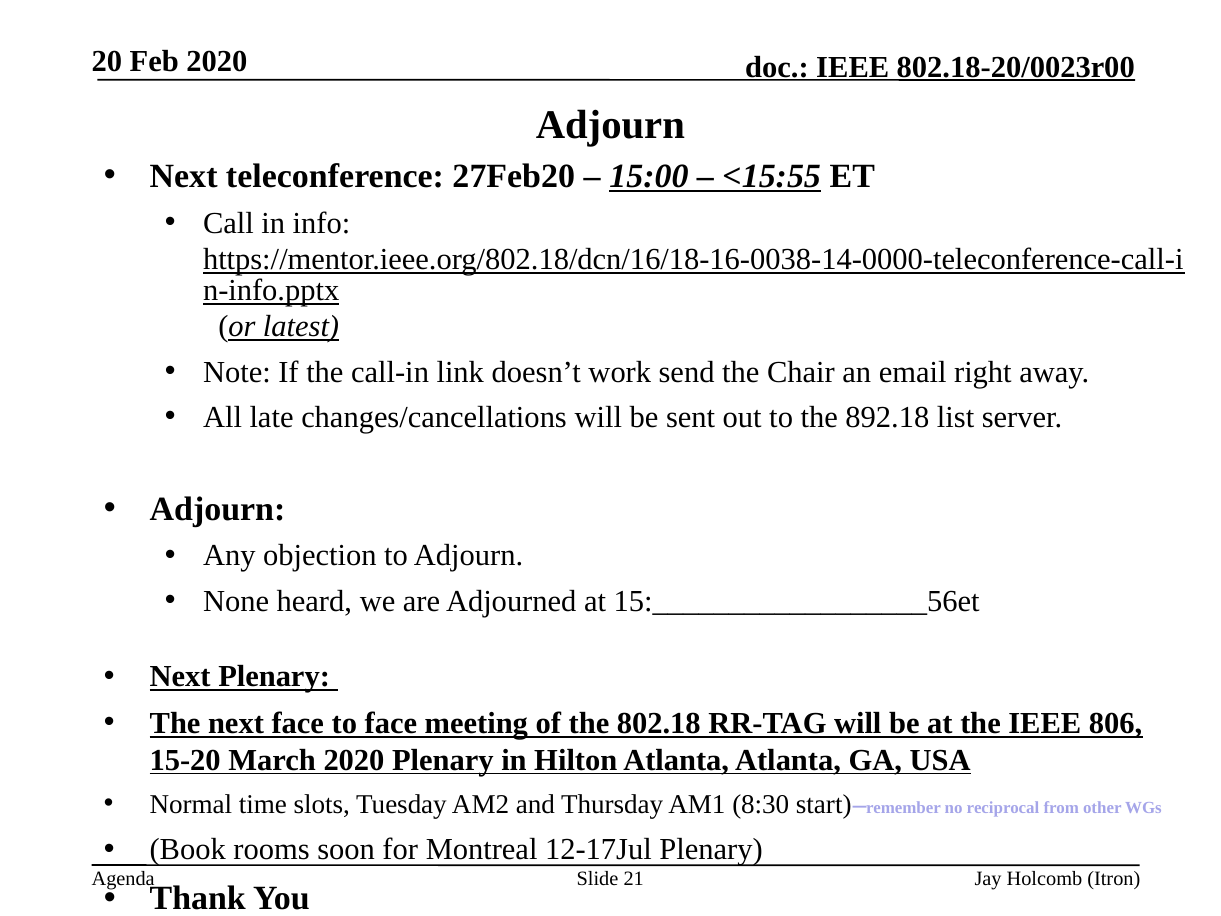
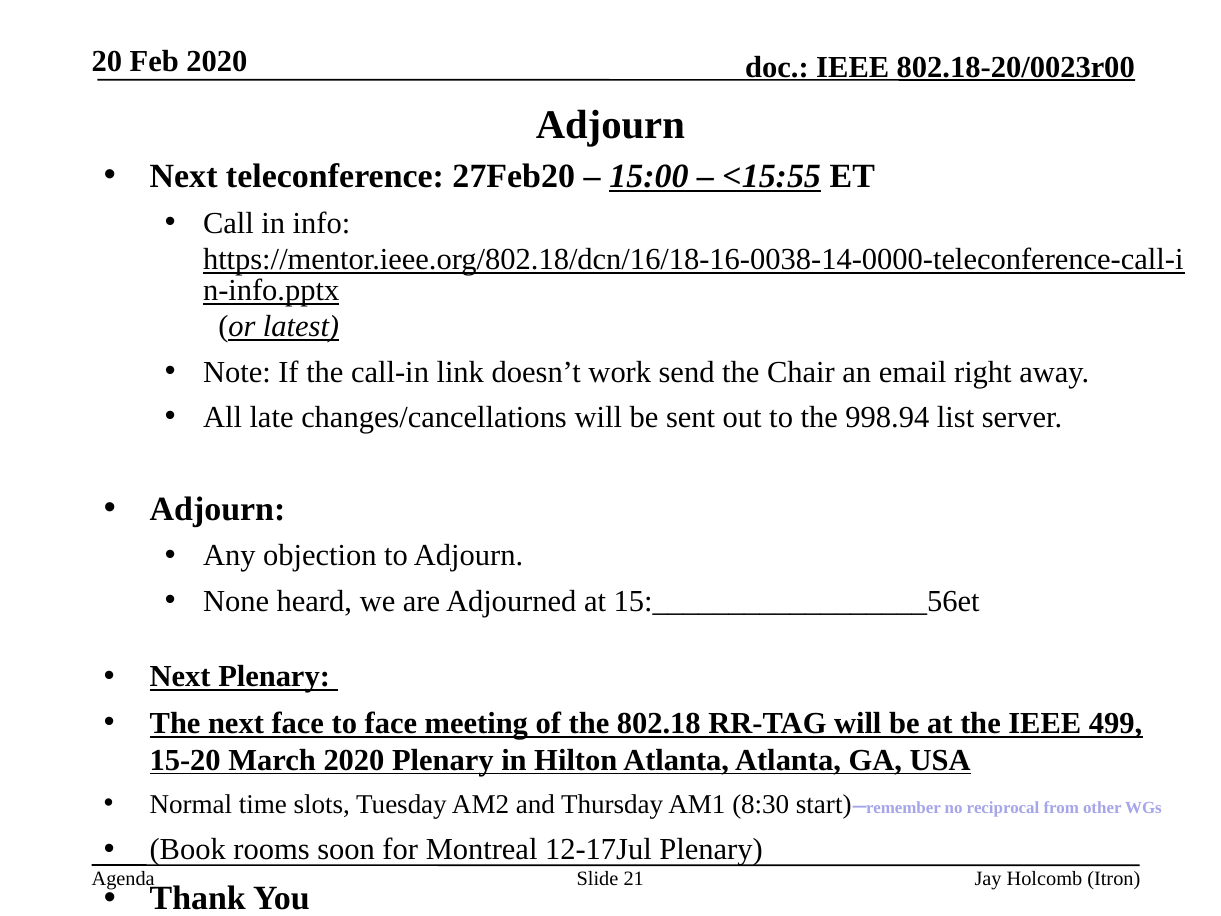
892.18: 892.18 -> 998.94 (887, 417)
806: 806 -> 499 (1116, 723)
